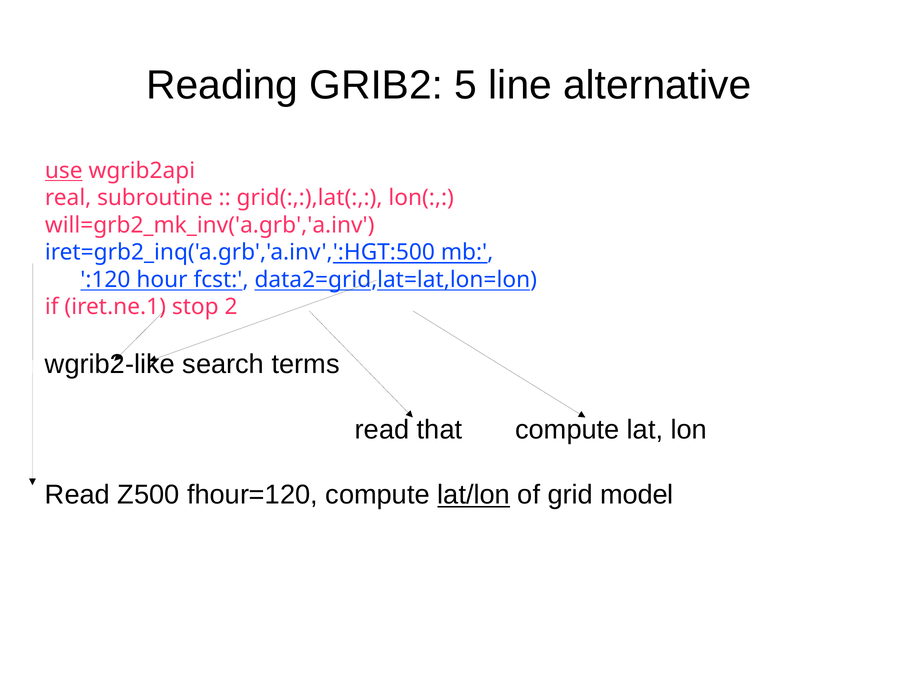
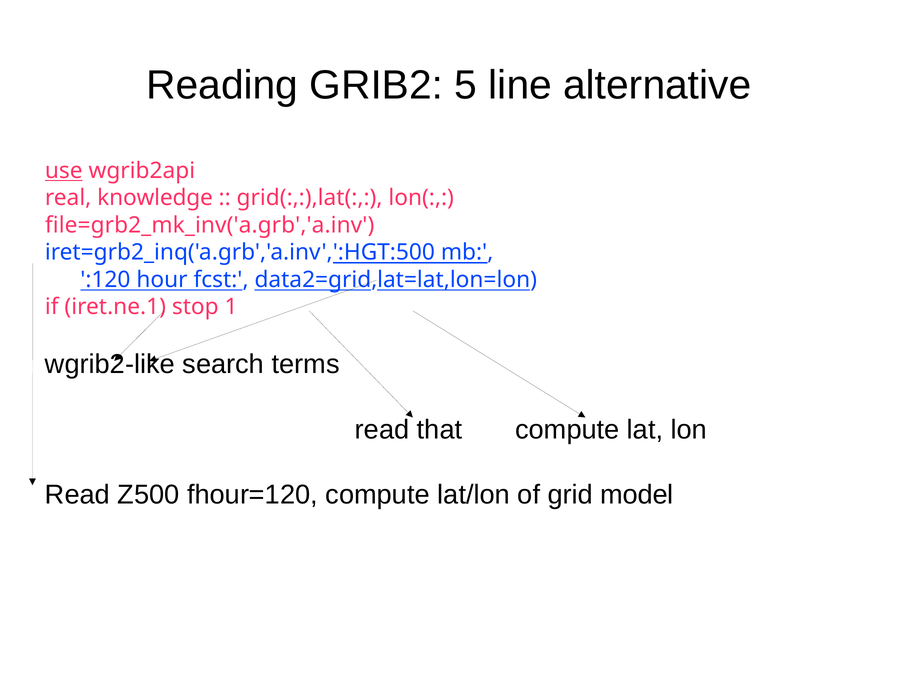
subroutine: subroutine -> knowledge (155, 198)
will=grb2_mk_inv('a.grb','a.inv: will=grb2_mk_inv('a.grb','a.inv -> file=grb2_mk_inv('a.grb','a.inv (210, 225)
2: 2 -> 1 (231, 307)
lat/lon underline: present -> none (474, 495)
